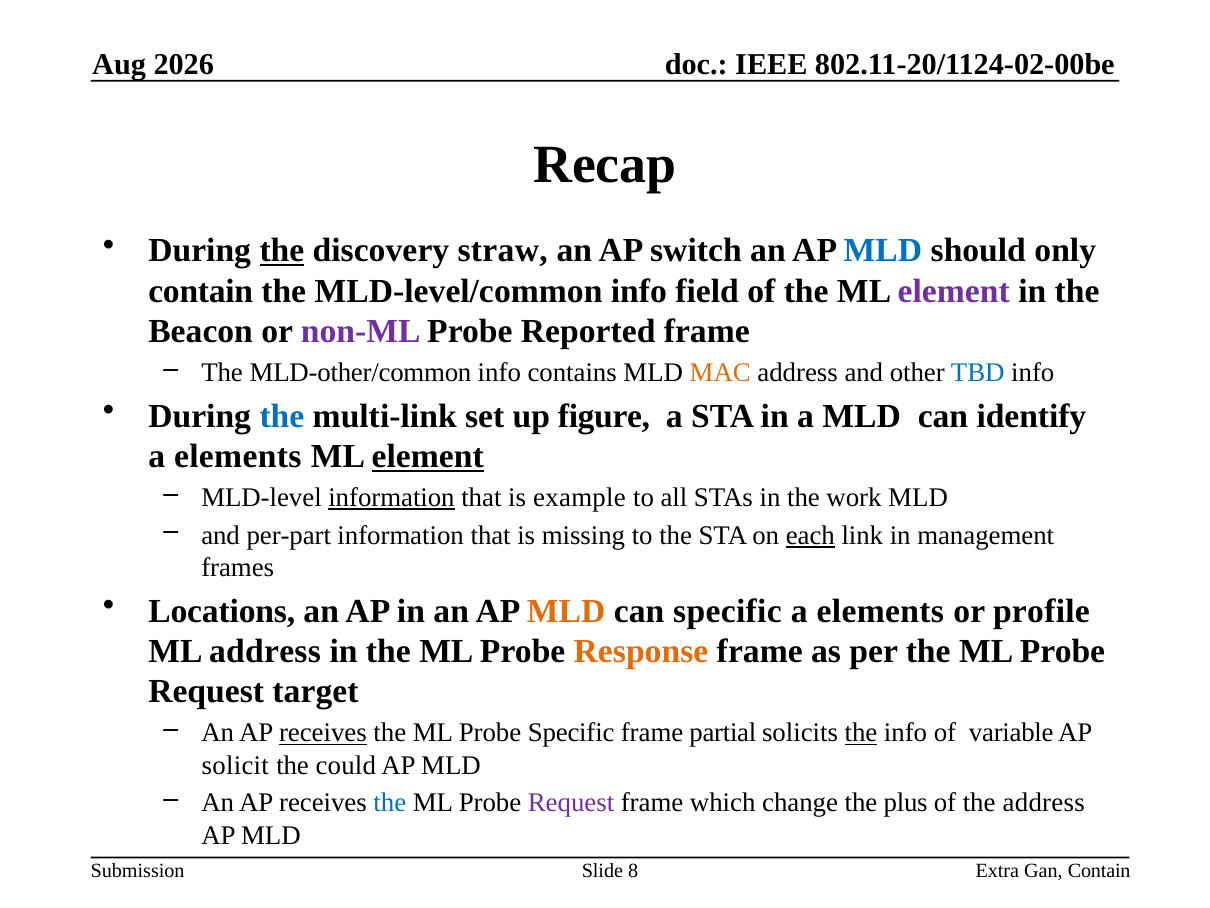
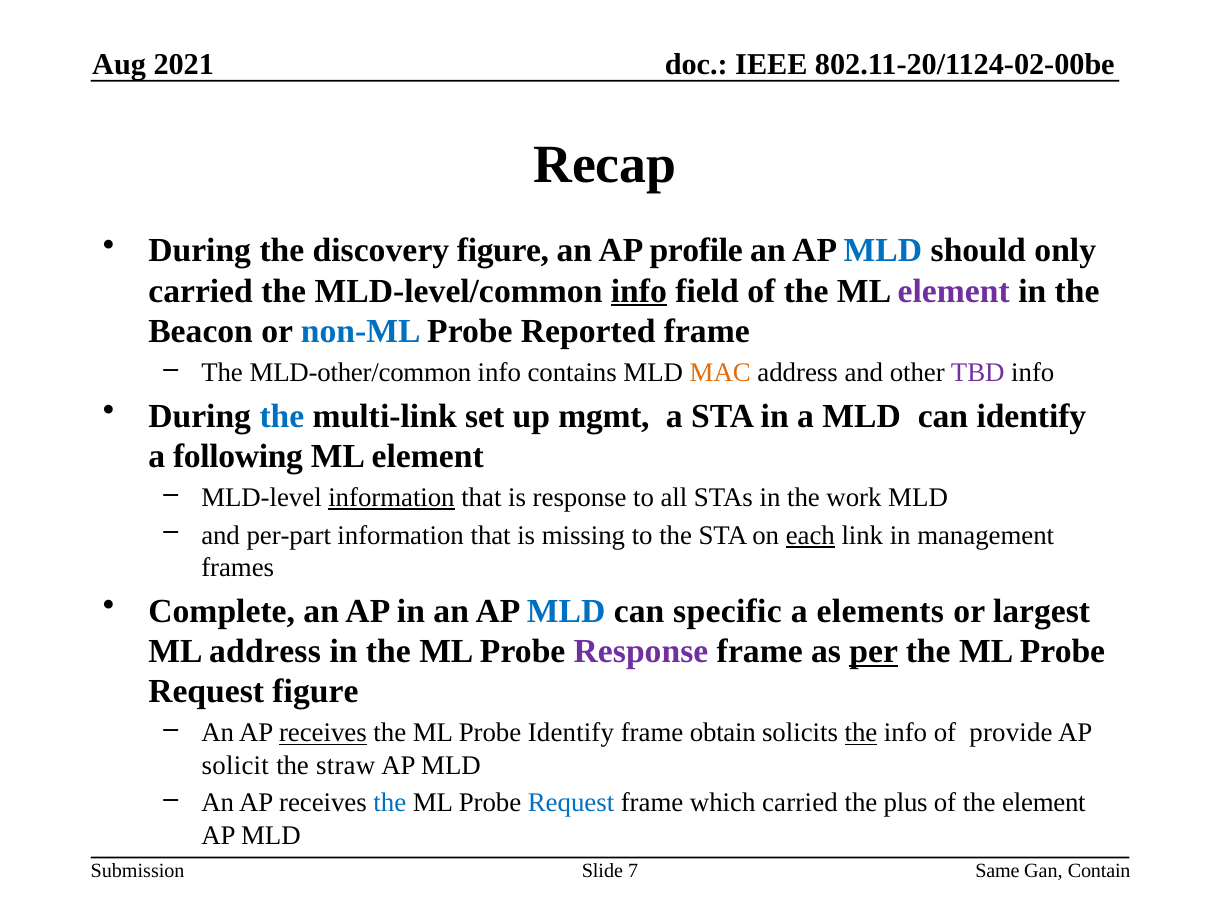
2026: 2026 -> 2021 (184, 65)
the underline: present -> none (282, 250)
discovery straw: straw -> figure (503, 250)
switch: switch -> profile (696, 250)
contain: contain -> carried (201, 291)
info underline: none -> present (639, 291)
non-ML colour: purple -> blue (361, 331)
TBD colour: blue -> purple (978, 372)
figure: figure -> mgmt (604, 416)
elements: elements -> following (238, 456)
element underline: present -> none (428, 456)
is example: example -> response (580, 497)
Locations: Locations -> Complete (222, 611)
MLD colour: orange -> blue (566, 611)
profile: profile -> largest (1042, 611)
Response colour: orange -> purple (641, 651)
per underline: none -> present (874, 651)
Request target: target -> figure (315, 692)
Probe Specific: Specific -> Identify (571, 733)
partial: partial -> obtain (723, 733)
variable: variable -> provide (1011, 733)
could: could -> straw (346, 765)
Request colour: purple -> blue (571, 803)
which change: change -> carried (800, 803)
the address: address -> element (1044, 803)
Extra: Extra -> Same (997, 870)
8: 8 -> 7 (633, 870)
